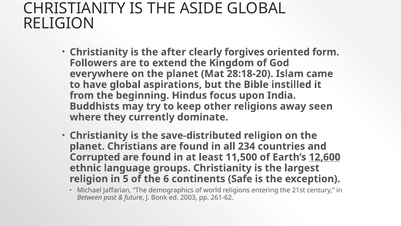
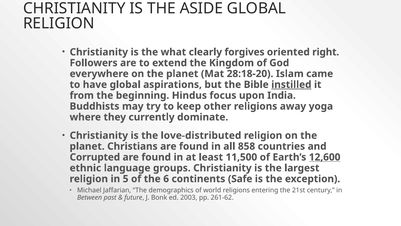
after: after -> what (173, 52)
form: form -> right (326, 52)
instilled underline: none -> present (291, 84)
seen: seen -> yoga (321, 106)
save-distributed: save-distributed -> love-distributed (201, 135)
234: 234 -> 858 (247, 146)
